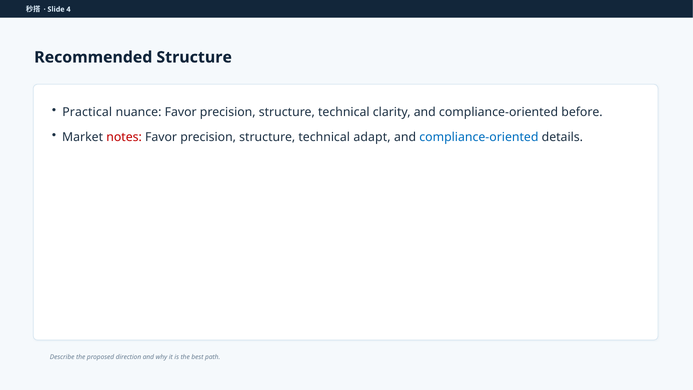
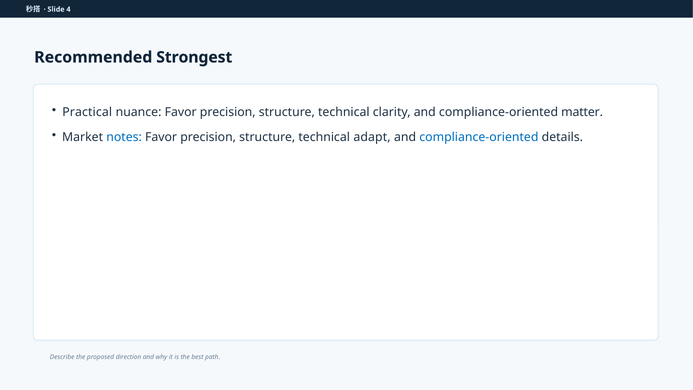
Recommended Structure: Structure -> Strongest (194, 57)
before: before -> matter (582, 112)
notes colour: red -> blue (124, 137)
